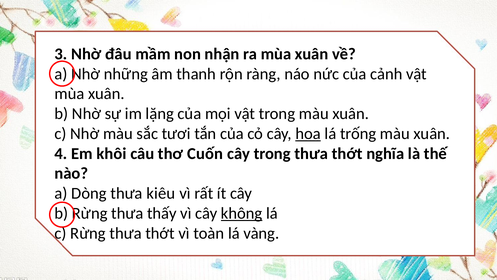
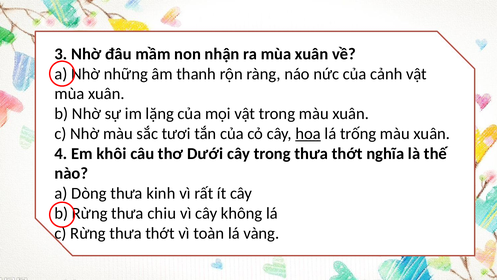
Cuốn: Cuốn -> Dưới (205, 153)
kiêu: kiêu -> kinh (161, 193)
thấy: thấy -> chiu (162, 213)
không underline: present -> none (242, 213)
